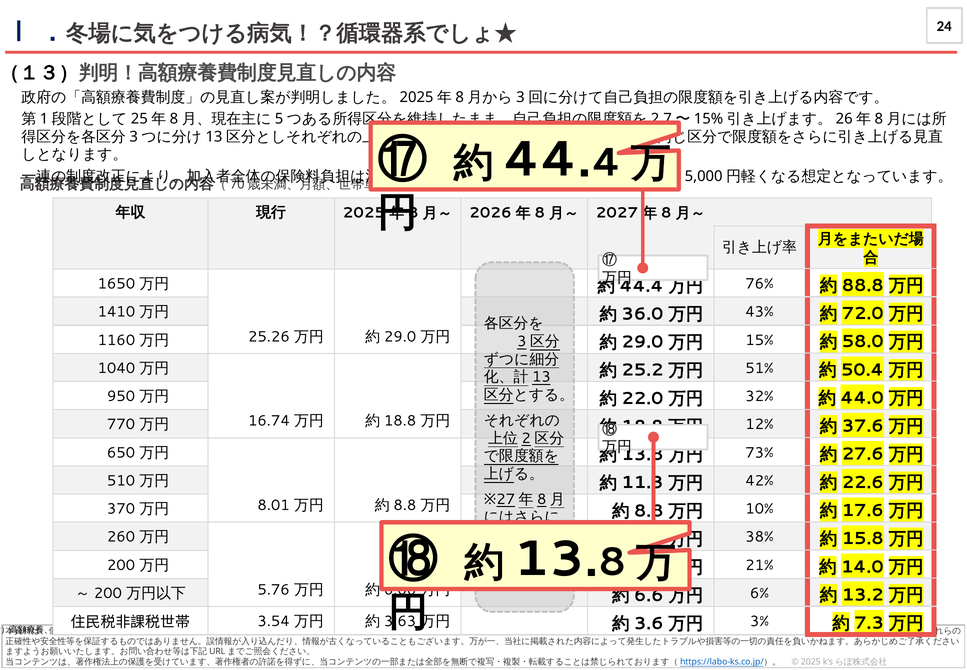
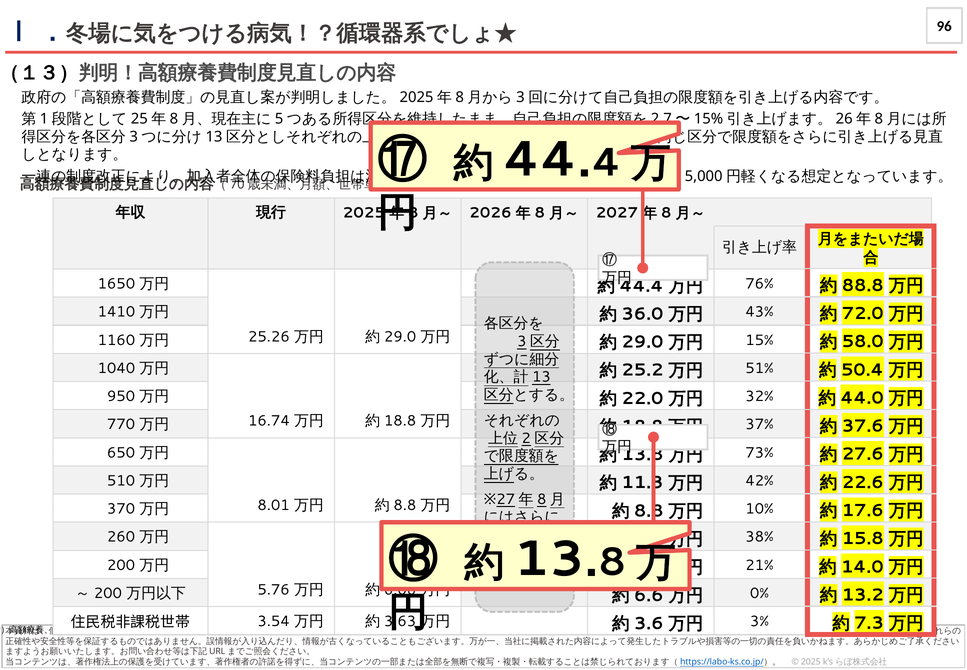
24: 24 -> 96 (944, 26)
12%: 12% -> 37% (760, 424)
6%: 6% -> 0% (760, 593)
